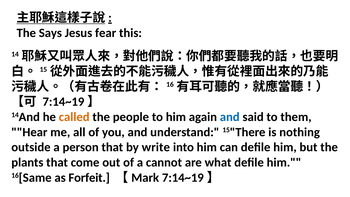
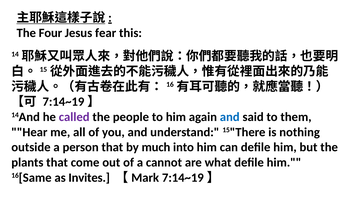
Says: Says -> Four (50, 33)
called colour: orange -> purple (74, 117)
write: write -> much (156, 147)
Forfeit: Forfeit -> Invites (89, 177)
